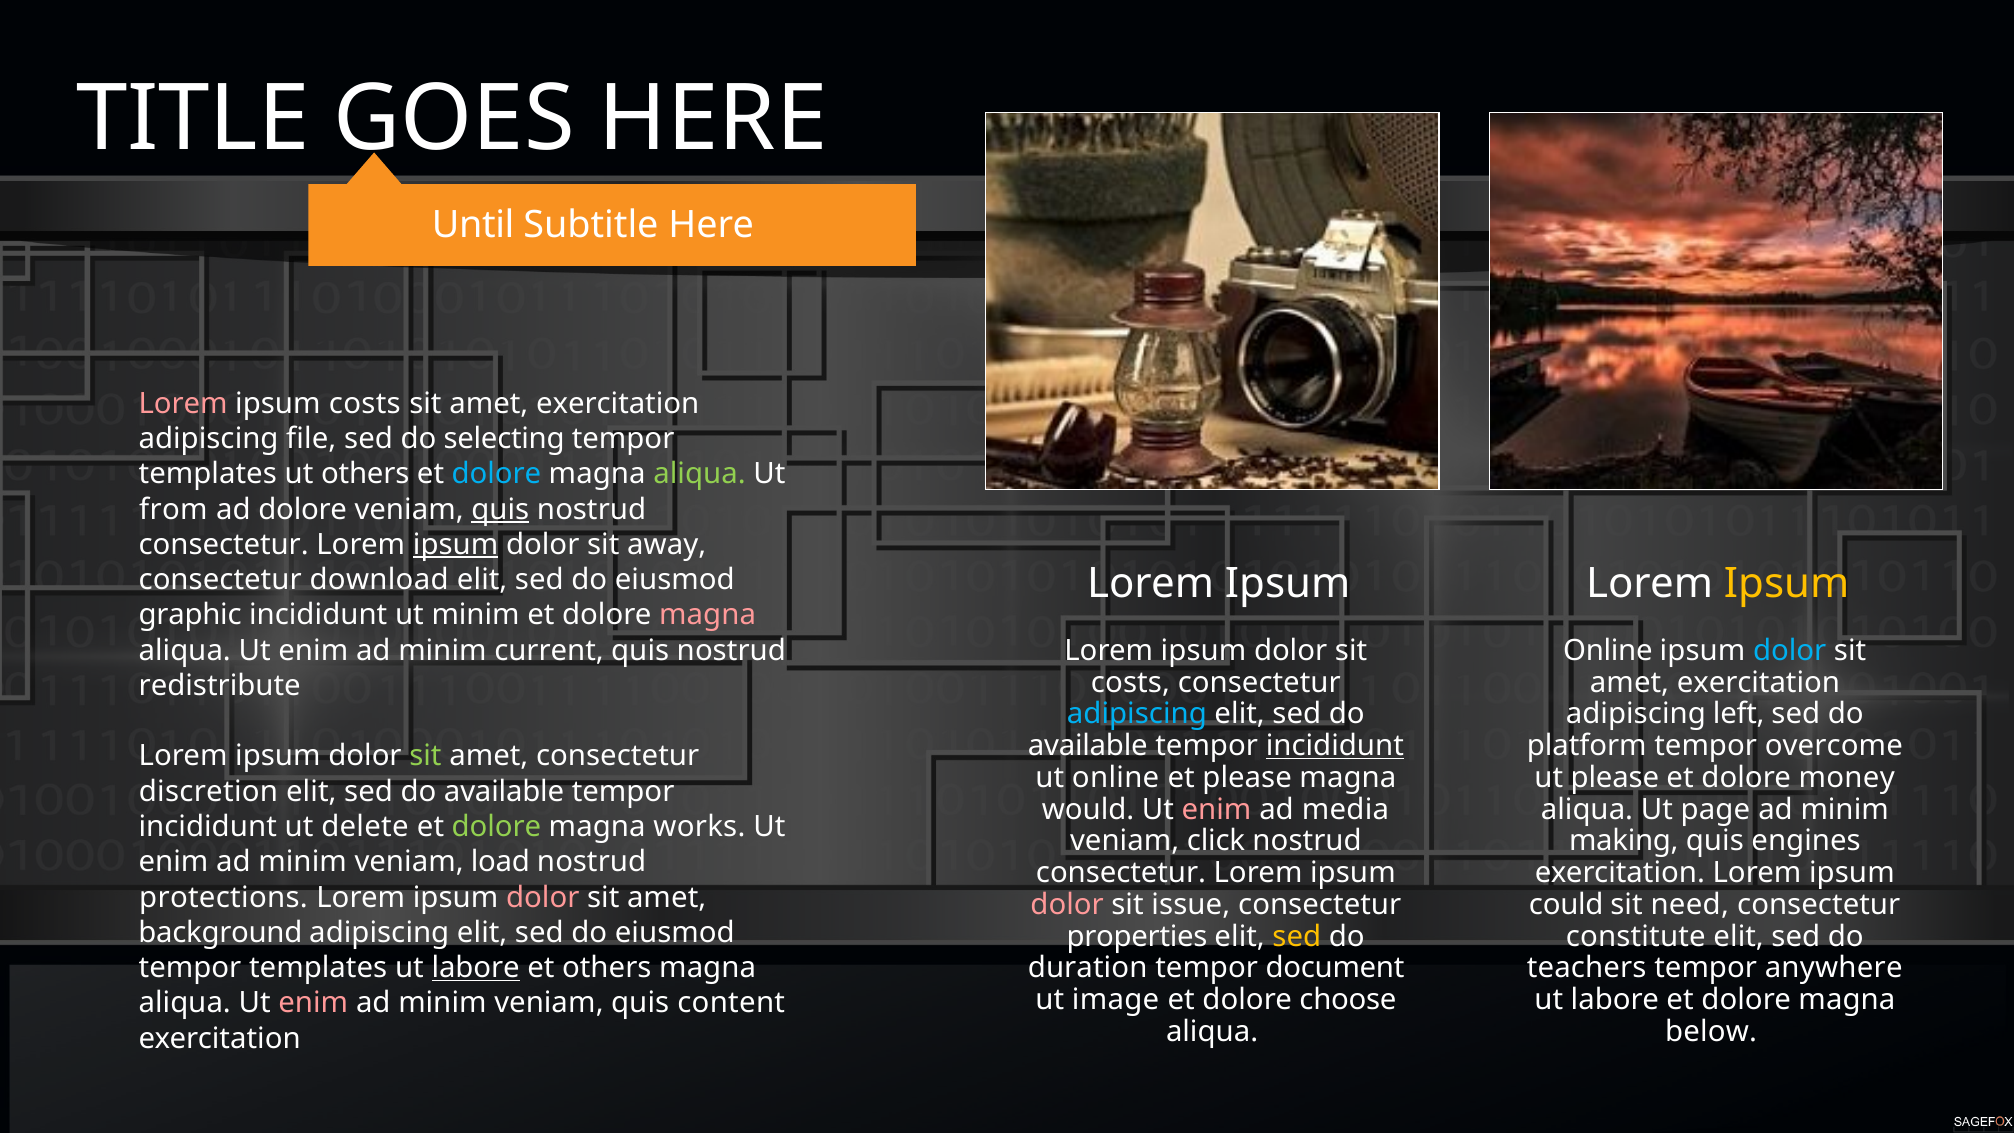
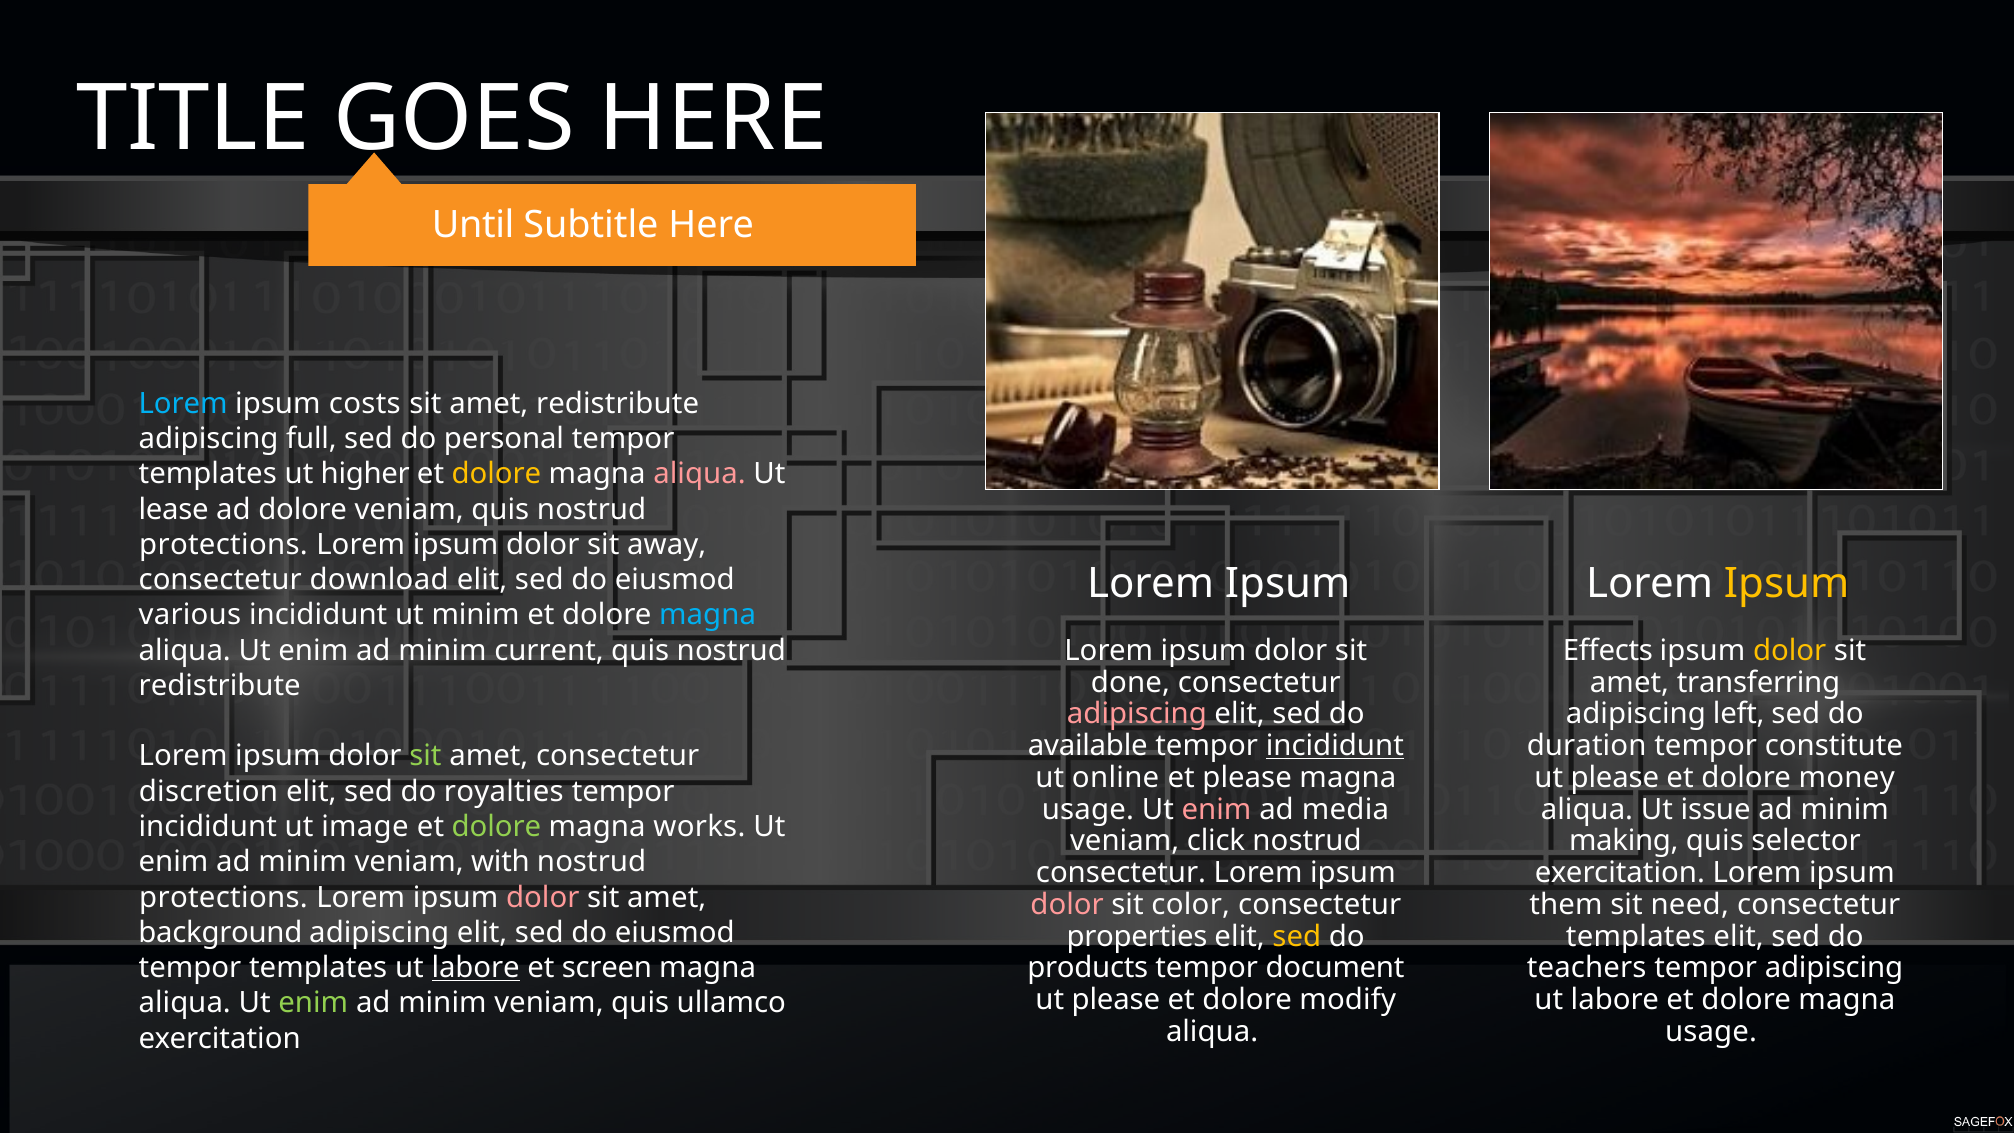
Lorem colour: pink -> light blue (183, 404)
exercitation: exercitation -> redistribute (618, 404)
file: file -> full (311, 439)
selecting: selecting -> personal (504, 439)
ut others: others -> higher (365, 474)
dolore colour: light blue -> yellow (496, 474)
aliqua colour: light green -> pink (700, 474)
from: from -> lease (174, 509)
quis underline: present -> none (500, 509)
consectetur: consectetur -> protections (223, 545)
ipsum underline: present -> none (456, 545)
graphic: graphic -> various (190, 615)
magna colour: pink -> light blue (708, 615)
Online: Online -> Effects (1608, 651)
dolor colour: light blue -> yellow (1790, 651)
costs: costs -> done (1130, 682)
exercitation: exercitation -> transferring (1758, 682)
adipiscing colour: light blue -> pink (1137, 714)
platform: platform -> duration (1587, 746)
overcome: overcome -> constitute (1834, 746)
available: available -> royalties (504, 791)
would: would -> usage (1088, 809)
page: page -> issue (1716, 809)
delete: delete -> image (365, 827)
engines: engines -> selector (1806, 841)
load: load -> with (500, 862)
issue: issue -> color (1191, 905)
could: could -> them (1566, 905)
constitute: constitute -> templates (1636, 936)
et others: others -> screen (607, 968)
duration: duration -> products (1088, 968)
tempor anywhere: anywhere -> adipiscing (1834, 968)
image: image -> please (1116, 1000)
choose: choose -> modify (1348, 1000)
enim colour: pink -> light green (313, 1003)
content: content -> ullamco (731, 1003)
below: below -> usage (1711, 1032)
